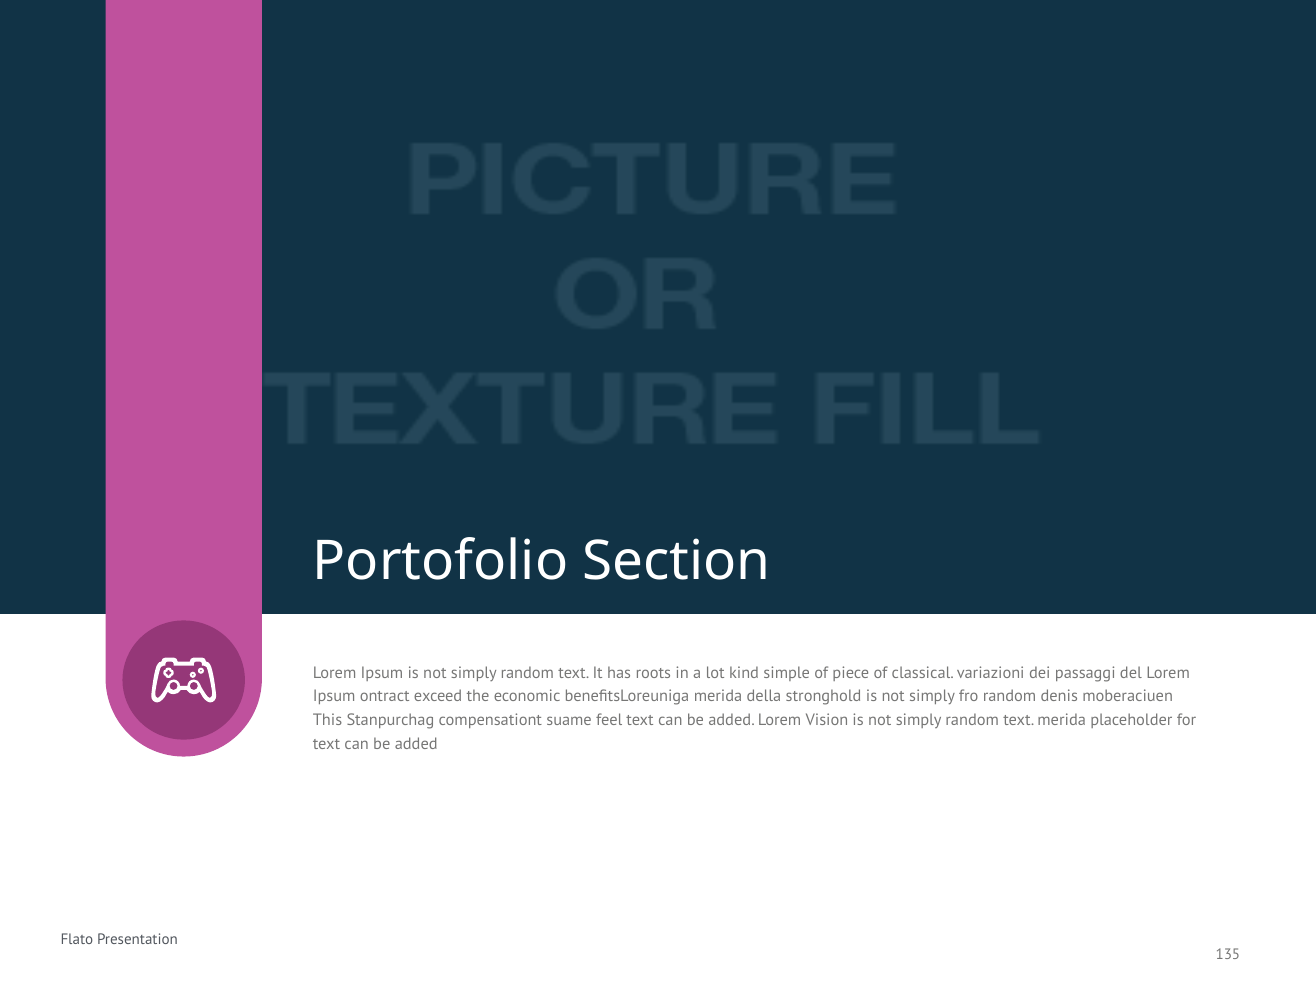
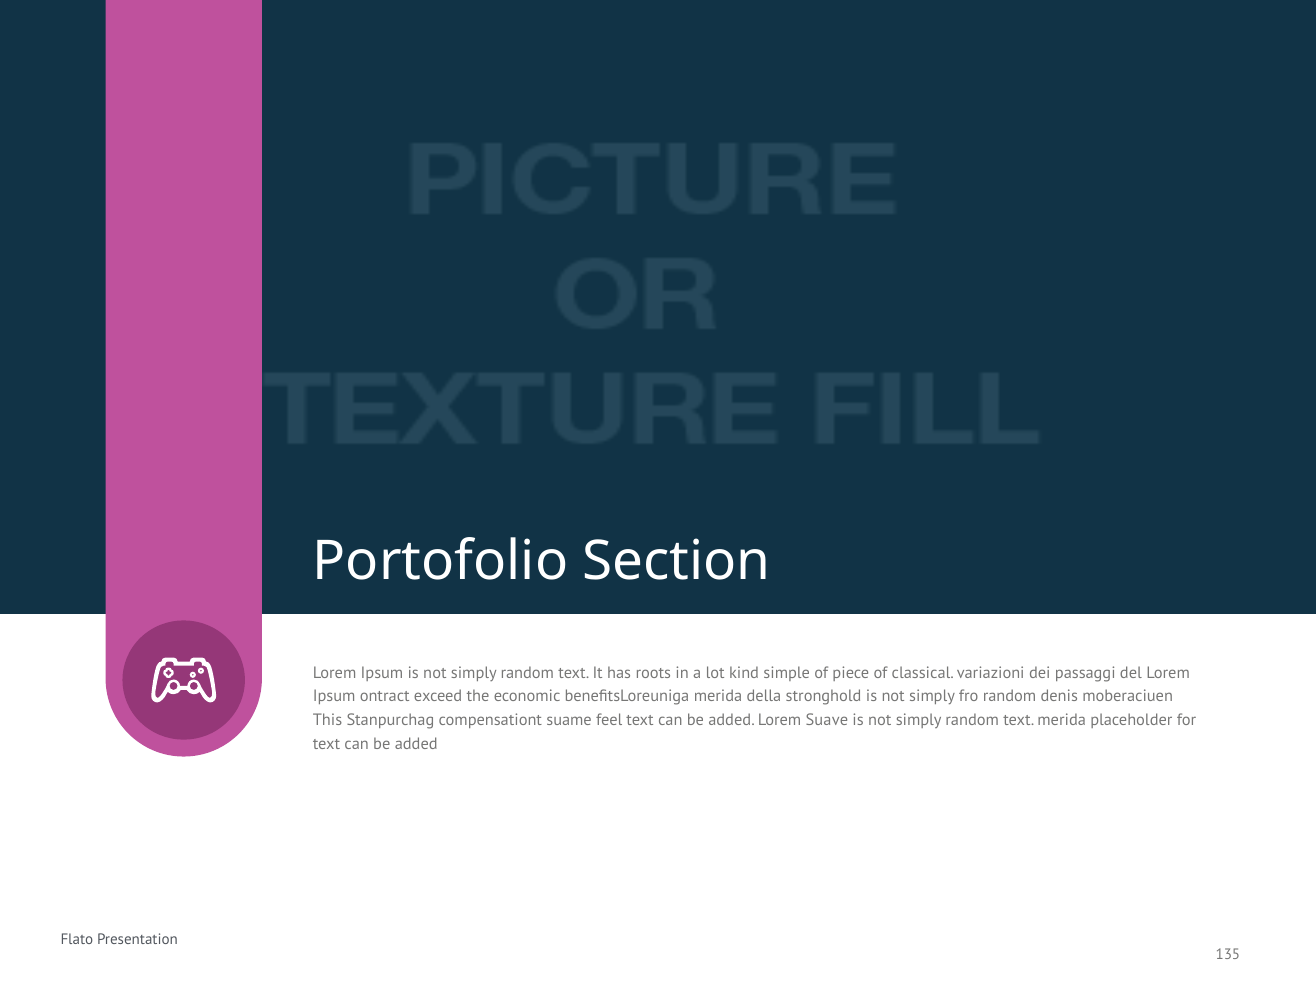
Vision: Vision -> Suave (827, 720)
